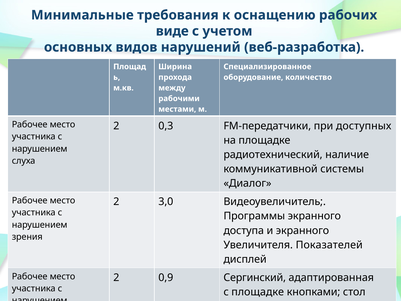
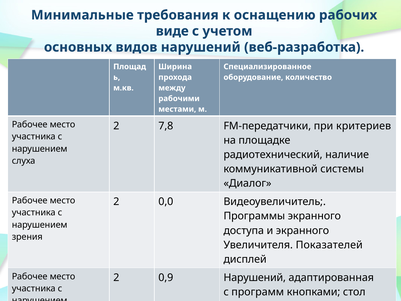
0,3: 0,3 -> 7,8 (166, 126)
доступных: доступных -> критериев (364, 126)
3,0: 3,0 -> 0,0 (166, 202)
0,9 Сергинский: Сергинский -> Нарушений (255, 277)
с площадке: площадке -> программ (258, 292)
